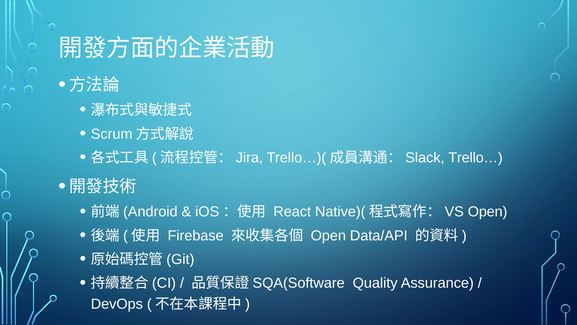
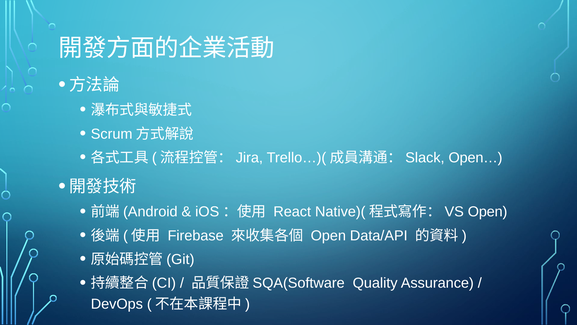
Trello…: Trello… -> Open… (475, 157)
